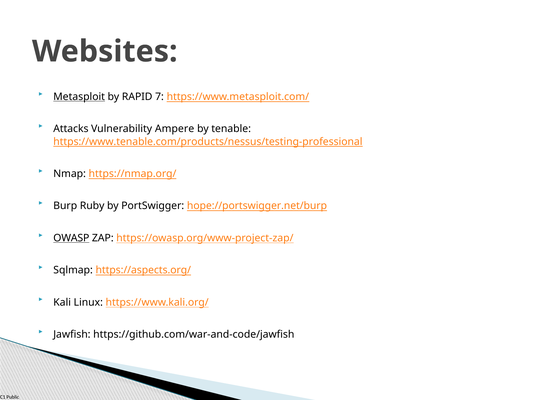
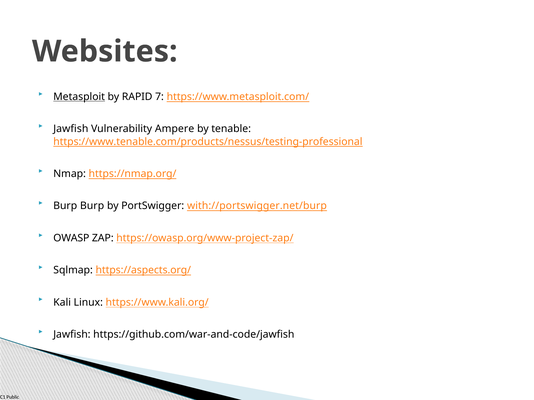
Attacks: Attacks -> Jawfish (71, 129)
Burp Ruby: Ruby -> Burp (92, 206)
hope://portswigger.net/burp: hope://portswigger.net/burp -> with://portswigger.net/burp (257, 206)
OWASP underline: present -> none (71, 238)
